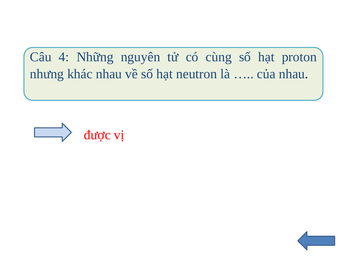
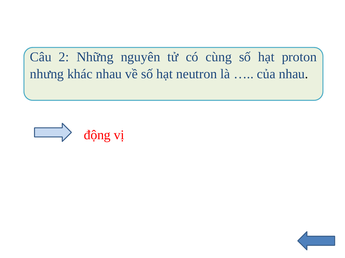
4: 4 -> 2 (64, 57)
được: được -> động (97, 135)
